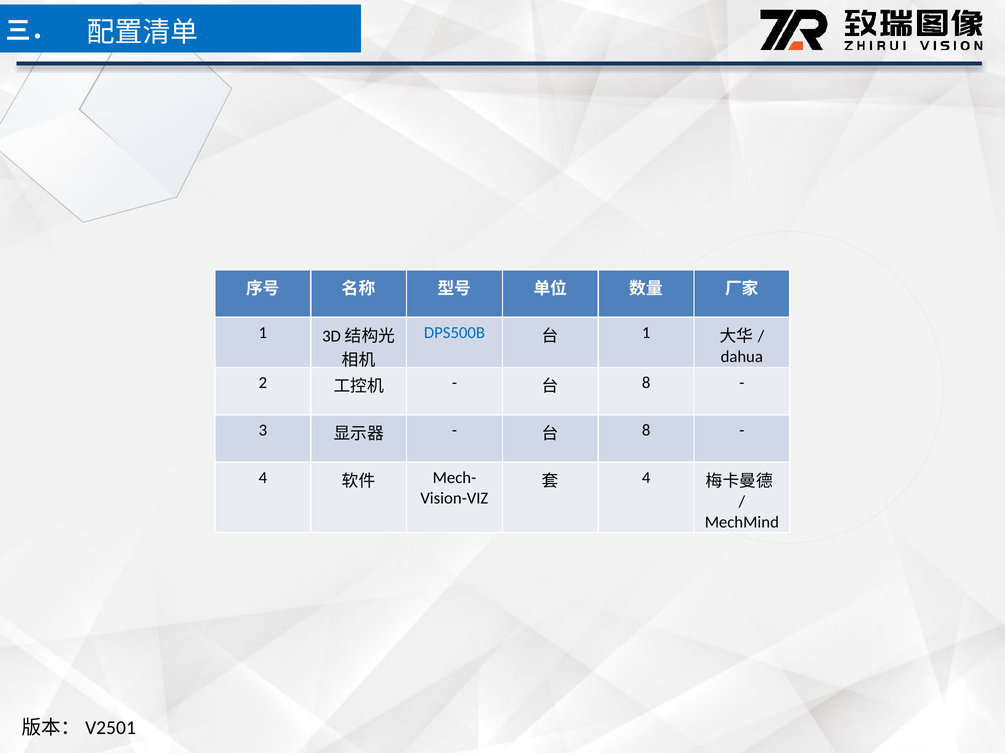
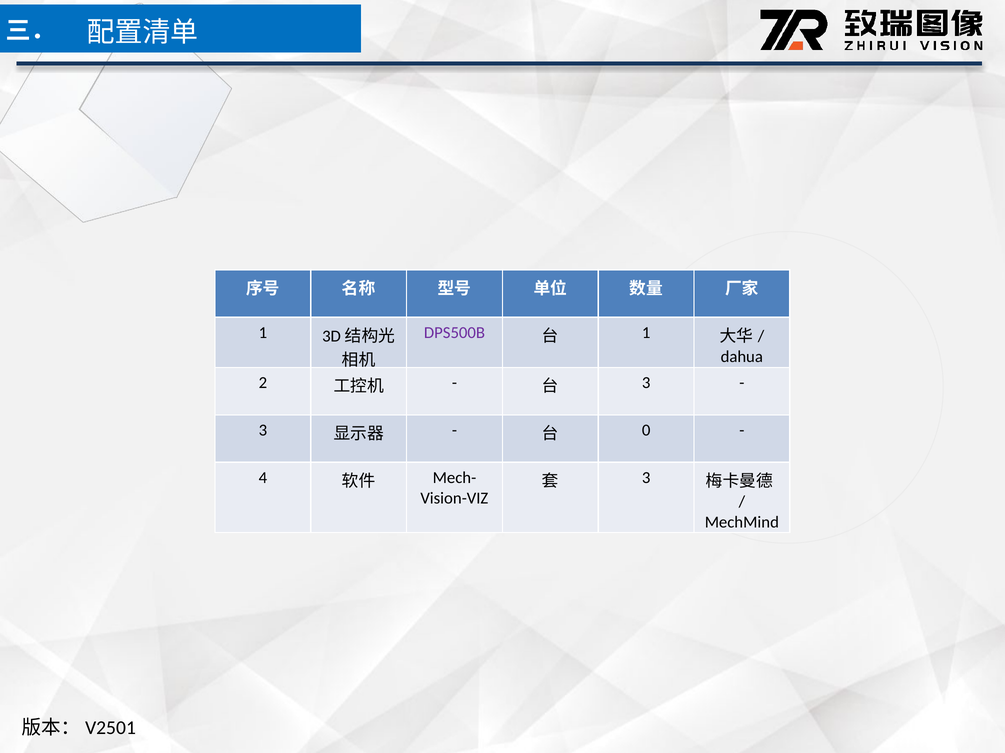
DPS500B colour: blue -> purple (454, 333)
8: 8 -> 3 (646, 383)
8: 8 -> 0 (646, 431)
4: 4 -> 3 (646, 478)
